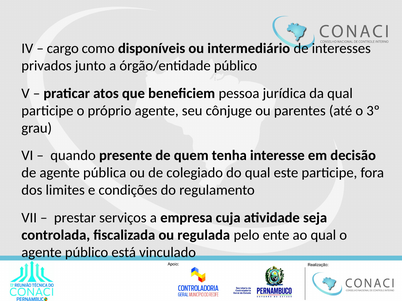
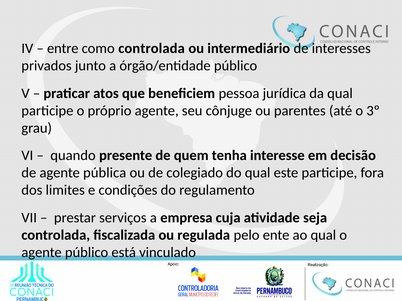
cargo: cargo -> entre (63, 49)
como disponíveis: disponíveis -> controlada (152, 49)
